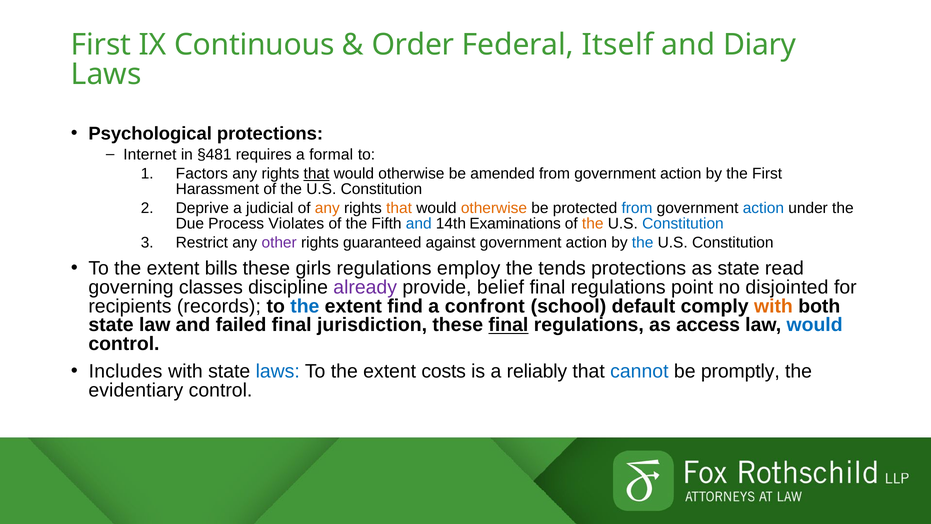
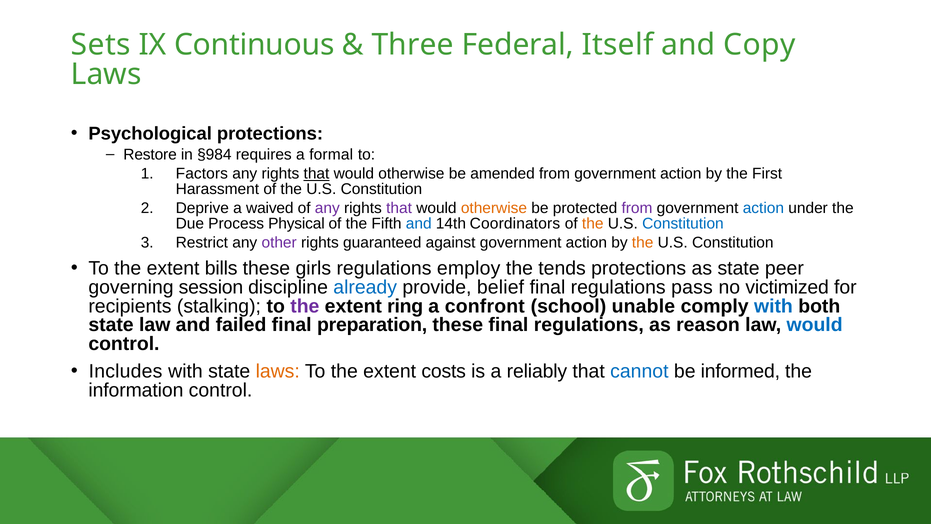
First: First -> Sets (101, 45)
Order: Order -> Three (413, 45)
Diary: Diary -> Copy (759, 45)
Internet: Internet -> Restore (150, 154)
§481: §481 -> §984 (214, 154)
judicial: judicial -> waived (270, 208)
any colour: orange -> purple (327, 208)
that colour: orange -> purple (399, 208)
from colour: blue -> purple (637, 208)
Violates: Violates -> Physical (296, 223)
Examinations: Examinations -> Coordinators (515, 223)
the colour: blue -> orange (643, 243)
read: read -> peer (784, 268)
classes: classes -> session (211, 287)
already colour: purple -> blue (365, 287)
point: point -> pass (692, 287)
disjointed: disjointed -> victimized (787, 287)
records: records -> stalking (219, 306)
the colour: blue -> purple (305, 306)
find: find -> ring (405, 306)
default: default -> unable (643, 306)
with colour: orange -> blue (773, 306)
jurisdiction: jurisdiction -> preparation (372, 325)
final underline: present -> none (508, 325)
access: access -> reason (708, 325)
laws colour: blue -> orange (278, 371)
promptly: promptly -> informed (740, 371)
evidentiary: evidentiary -> information (136, 390)
